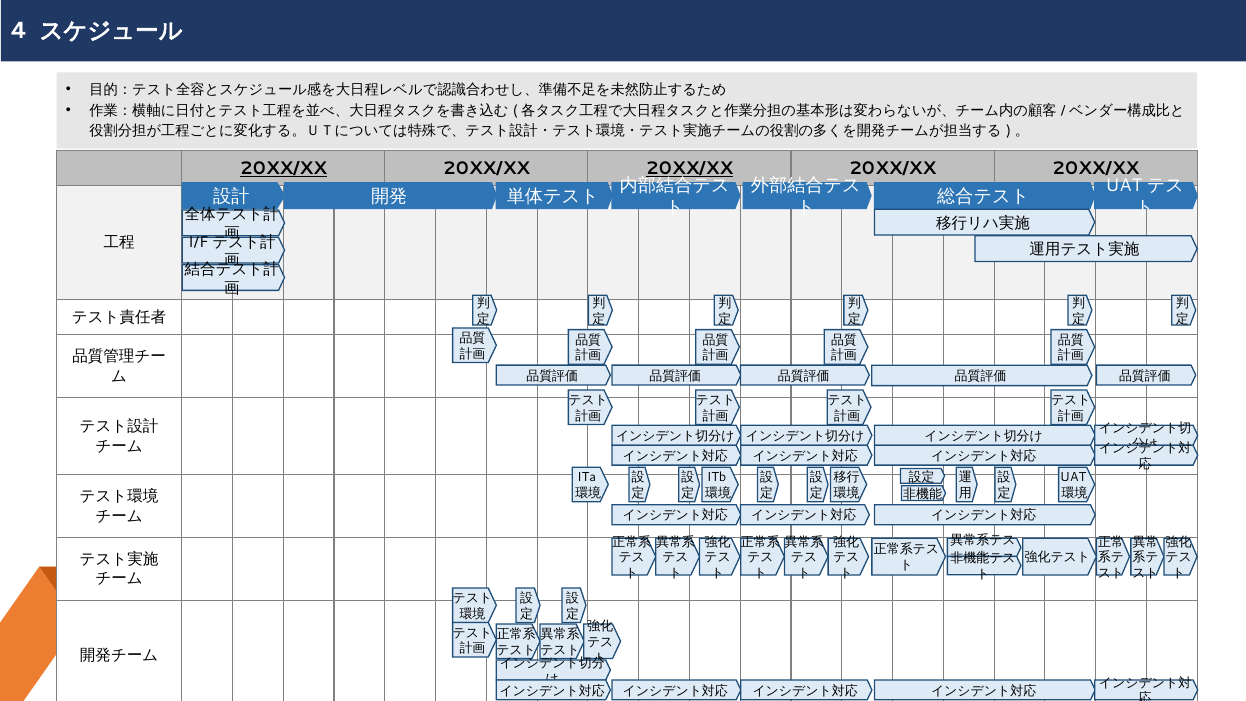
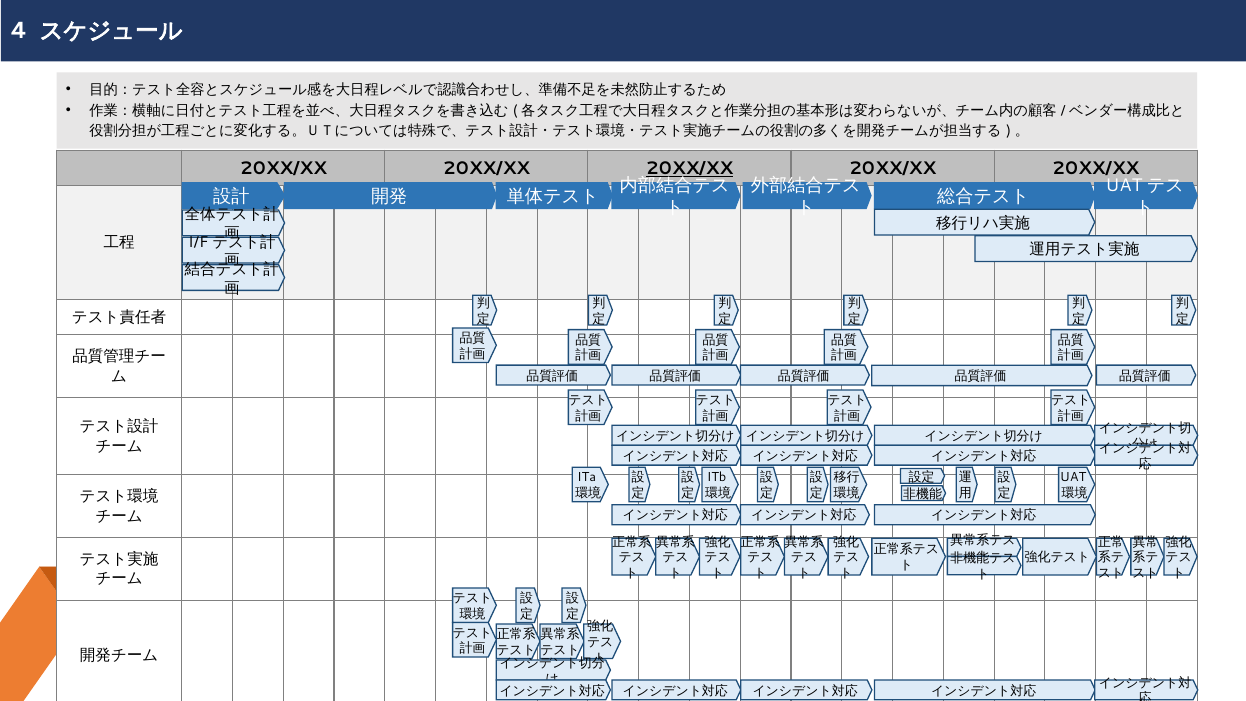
20XX/XX underline: present -> none (283, 169)
